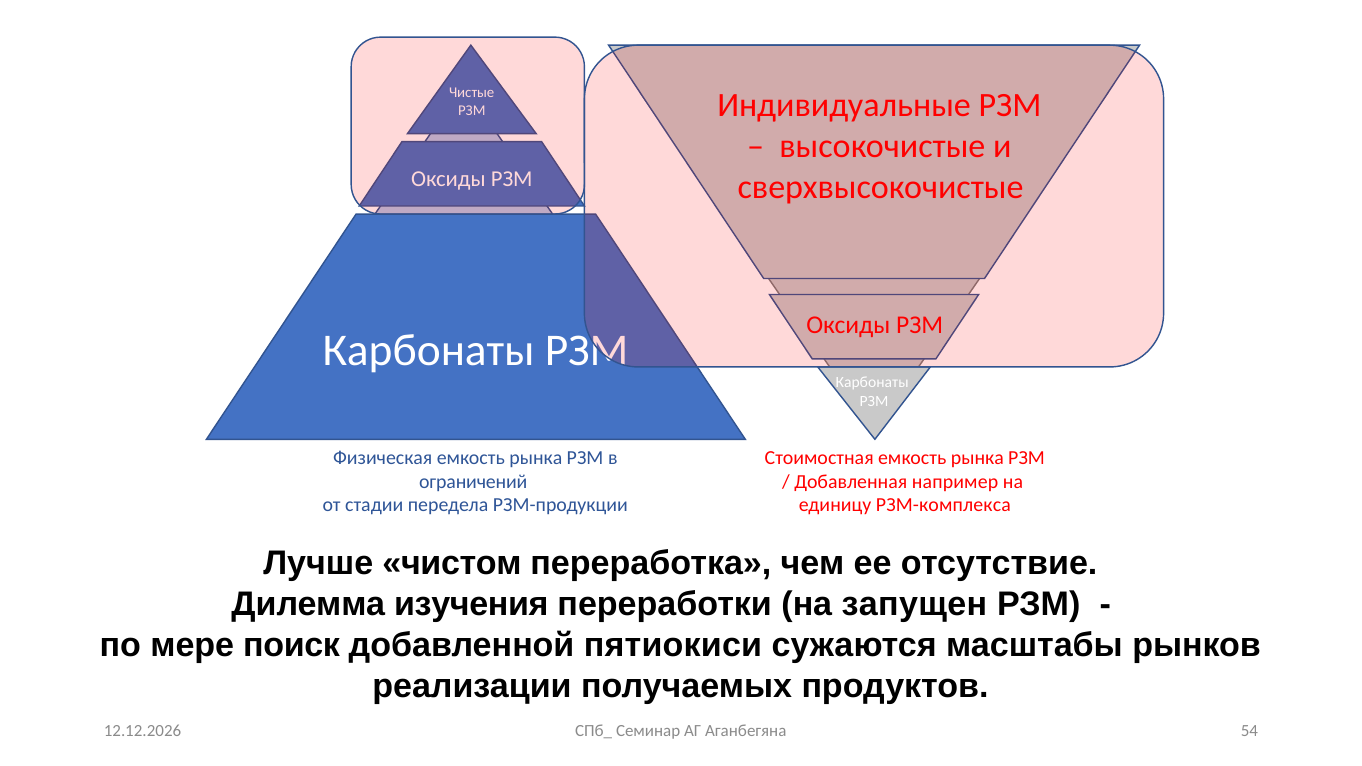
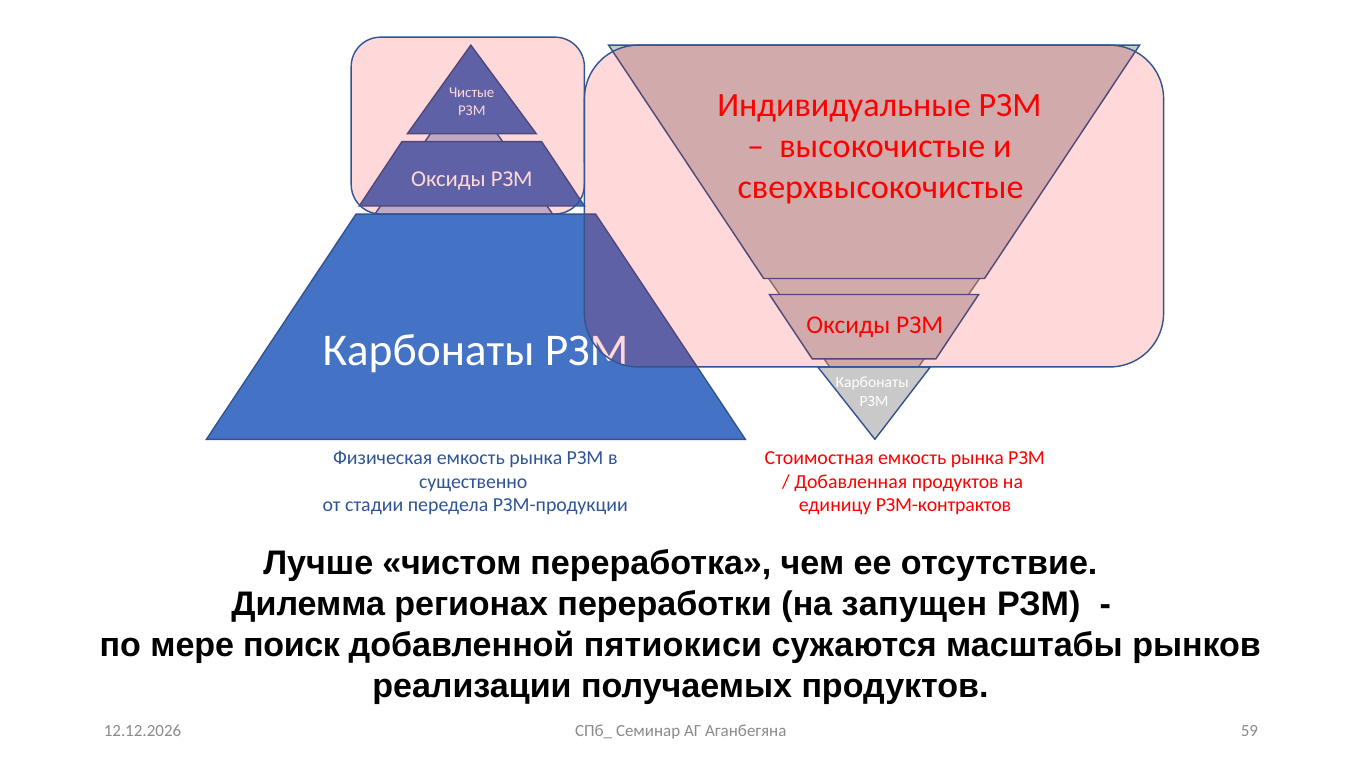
ограничений: ограничений -> существенно (473, 482)
Добавленная например: например -> продуктов (955, 482)
РЗМ-комплекса: РЗМ-комплекса -> РЗМ-контрактов (943, 505)
изучения: изучения -> регионах (471, 605)
54: 54 -> 59 (1249, 731)
